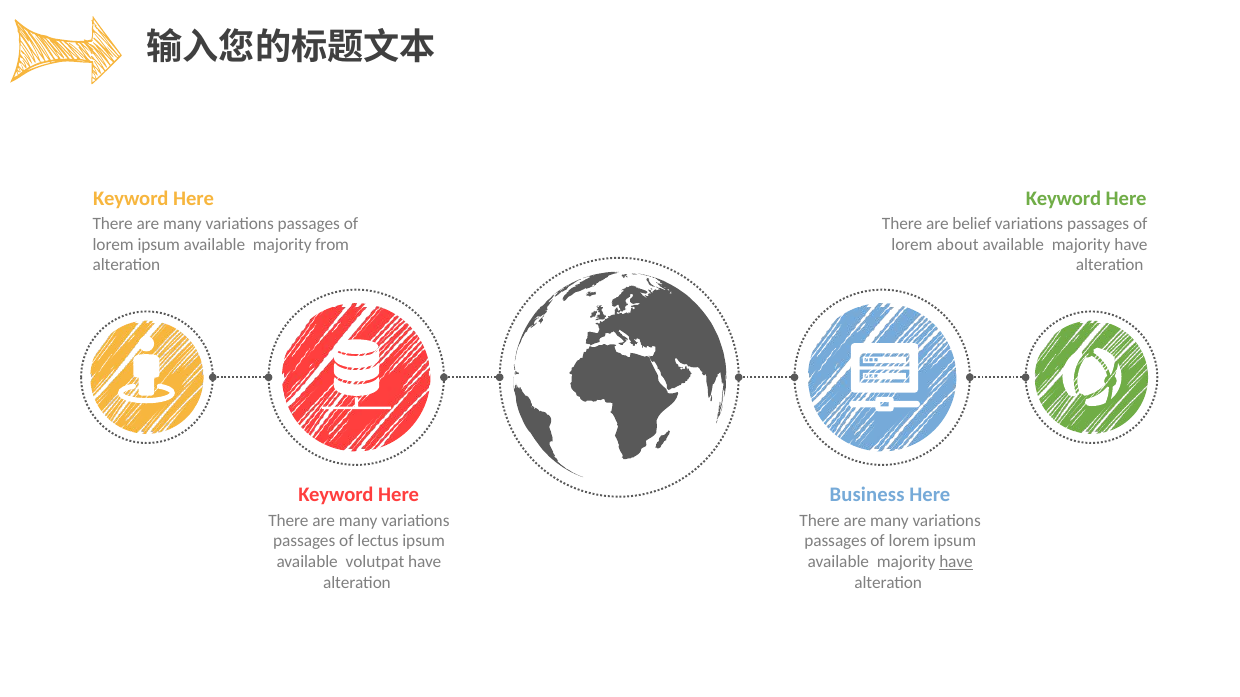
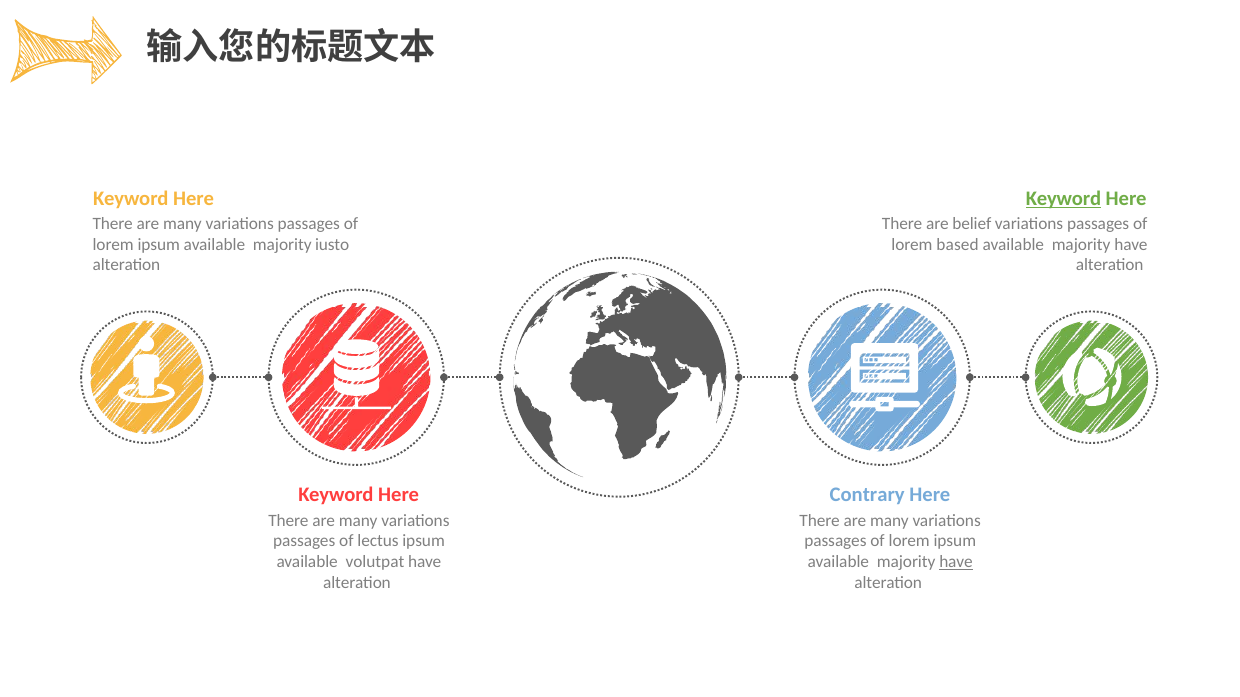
Keyword underline: none -> present (1063, 199)
from: from -> iusto (332, 245)
about: about -> based (958, 245)
Business: Business -> Contrary (867, 495)
